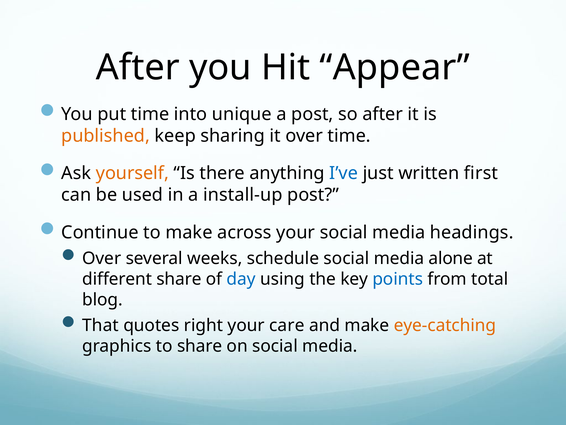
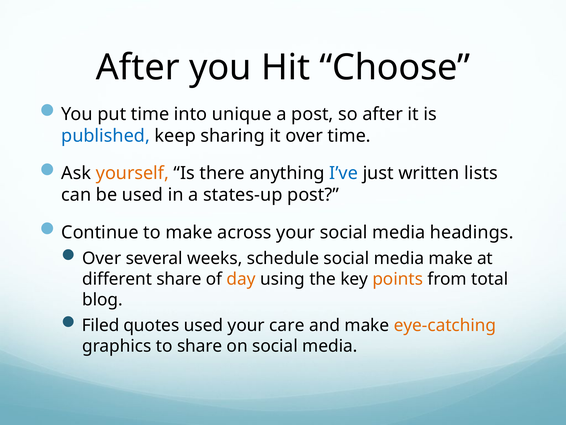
Appear: Appear -> Choose (395, 67)
published colour: orange -> blue (106, 136)
first: first -> lists (481, 173)
install-up: install-up -> states-up (243, 195)
media alone: alone -> make (451, 258)
day colour: blue -> orange (241, 279)
points colour: blue -> orange (398, 279)
That: That -> Filed (101, 325)
quotes right: right -> used (203, 325)
